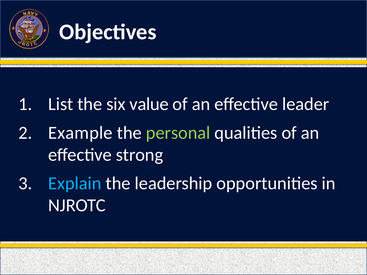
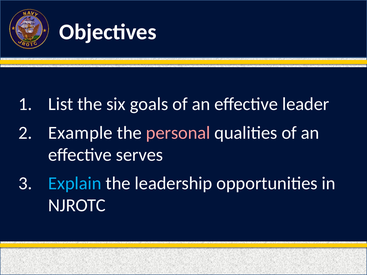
value: value -> goals (149, 104)
personal colour: light green -> pink (178, 133)
strong: strong -> serves (139, 155)
